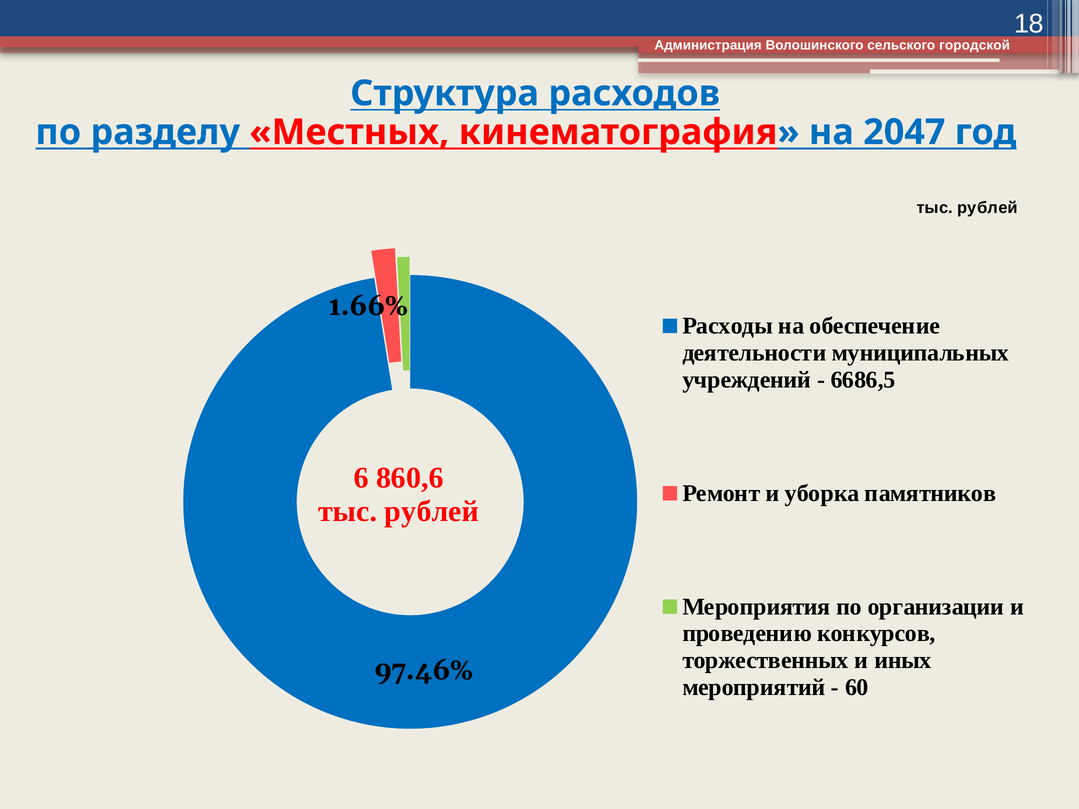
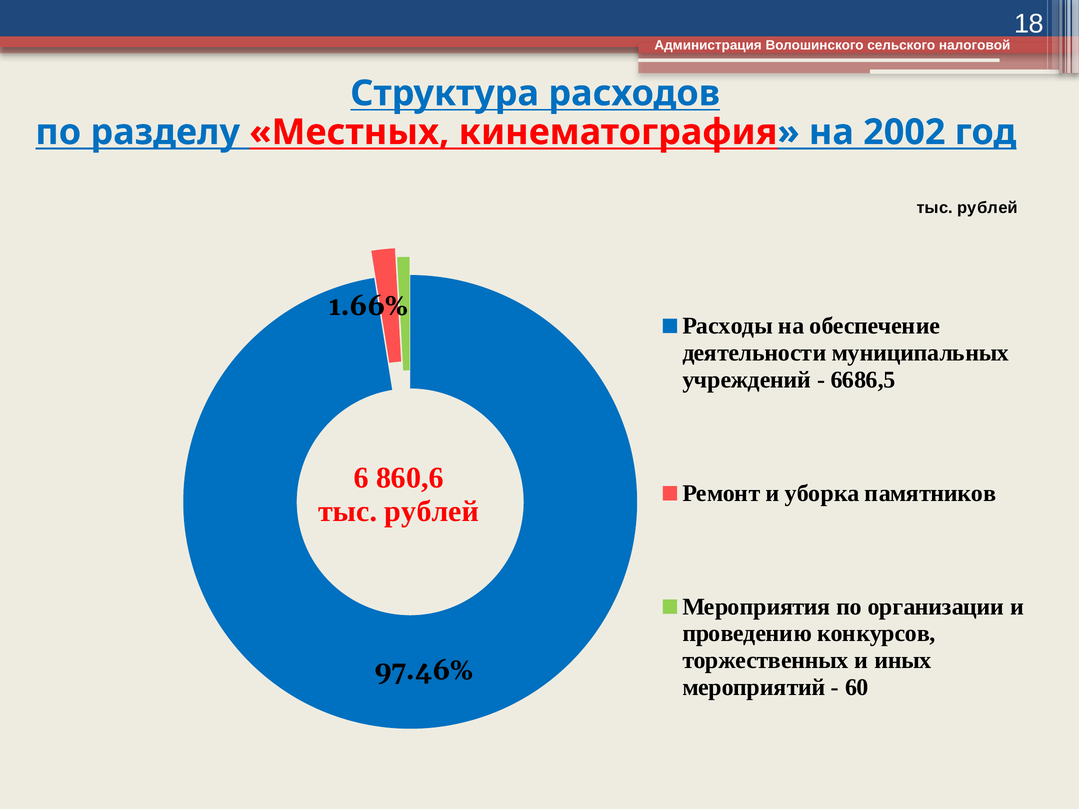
городской: городской -> налоговой (975, 45)
2047: 2047 -> 2002 (904, 132)
